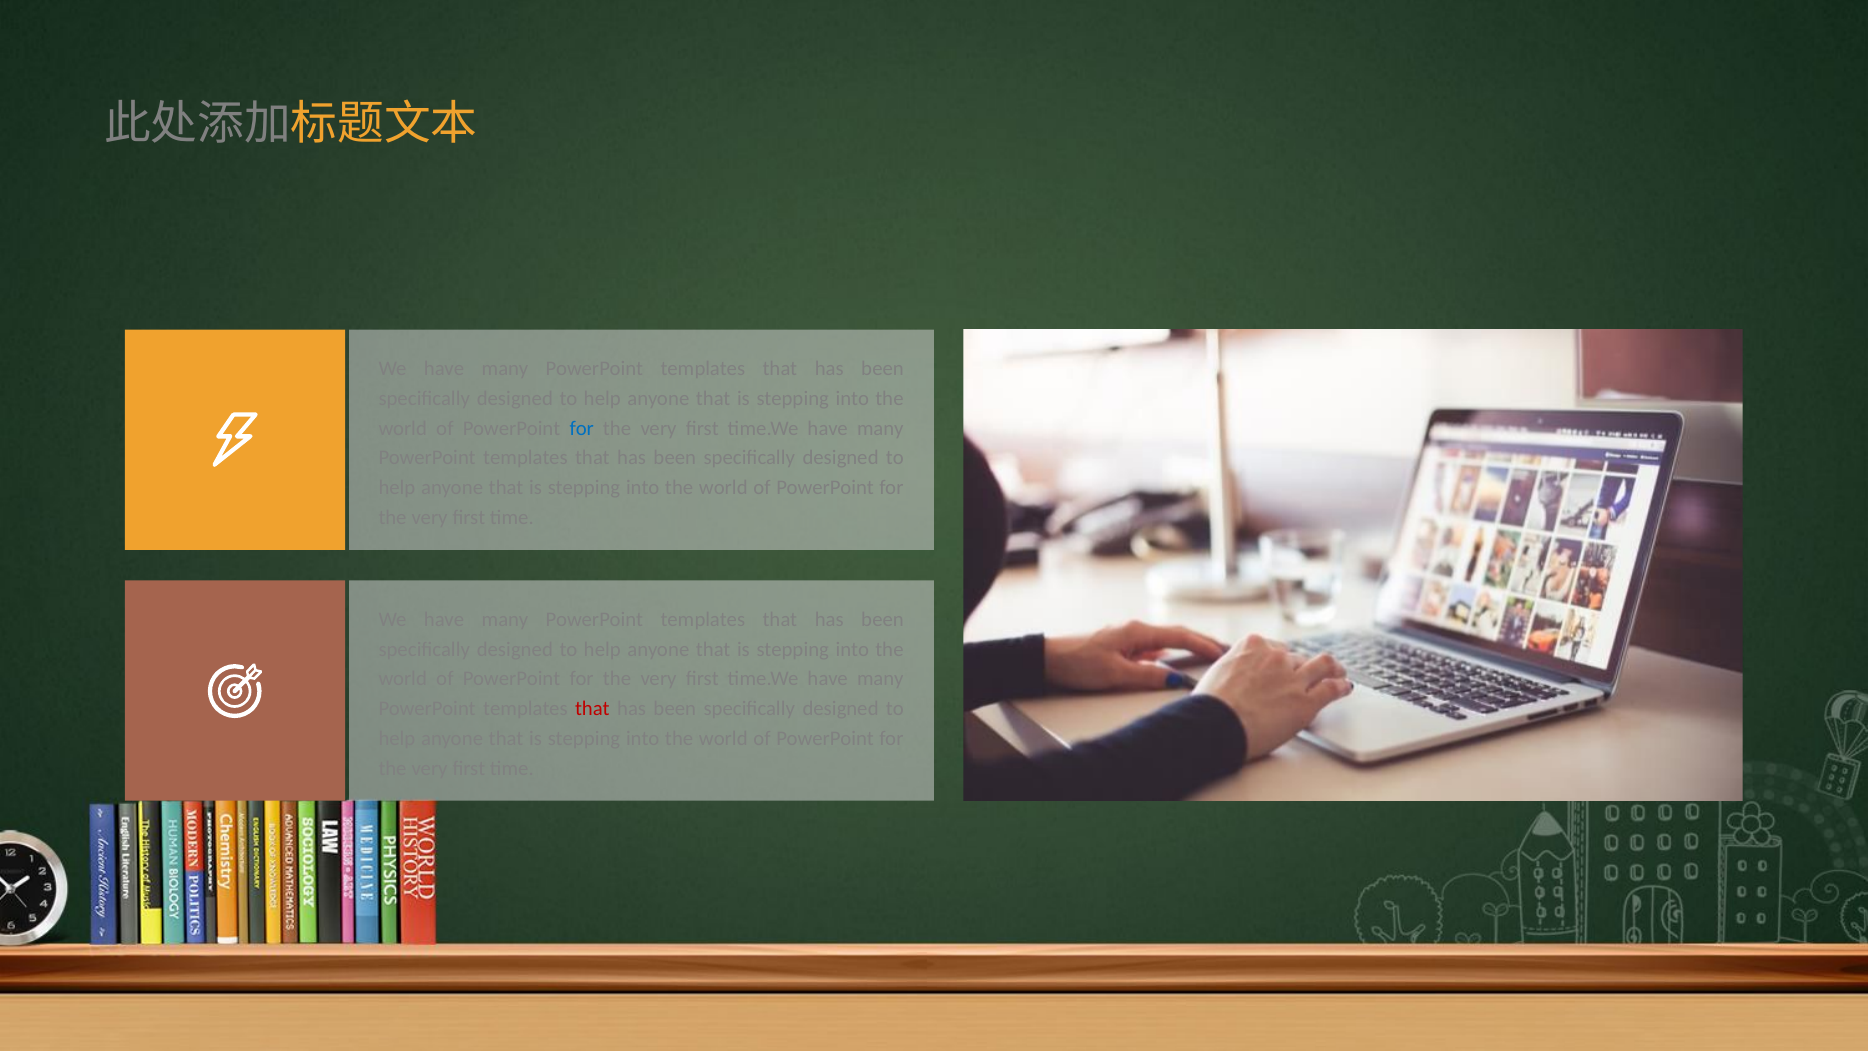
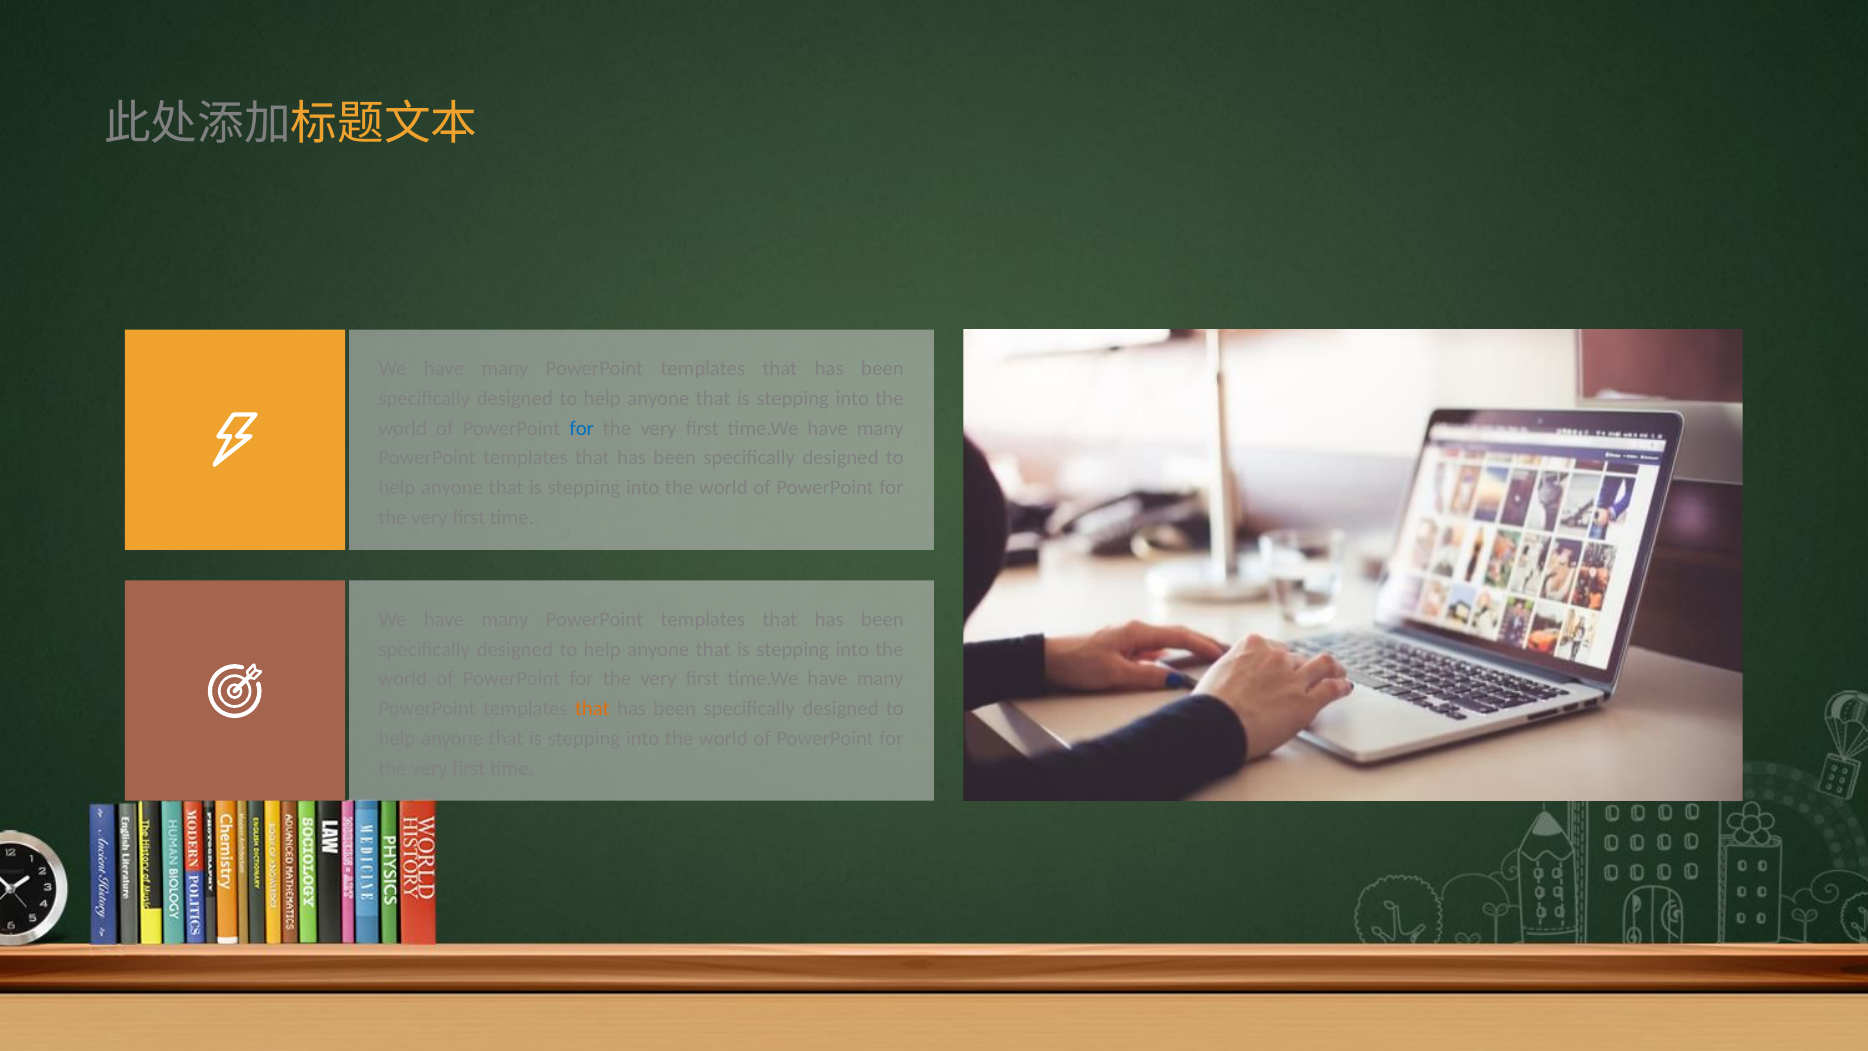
that colour: red -> orange (592, 709)
